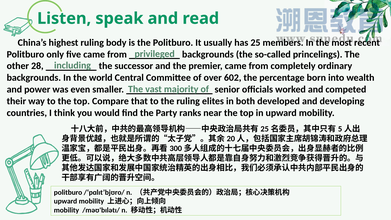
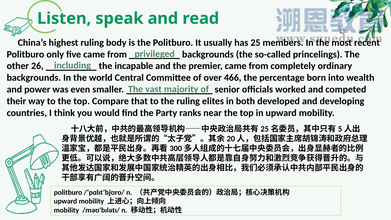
28: 28 -> 26 (37, 66)
successor: successor -> incapable (134, 66)
602: 602 -> 466 (233, 78)
